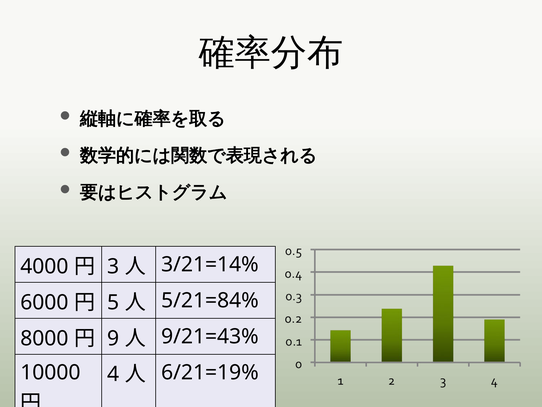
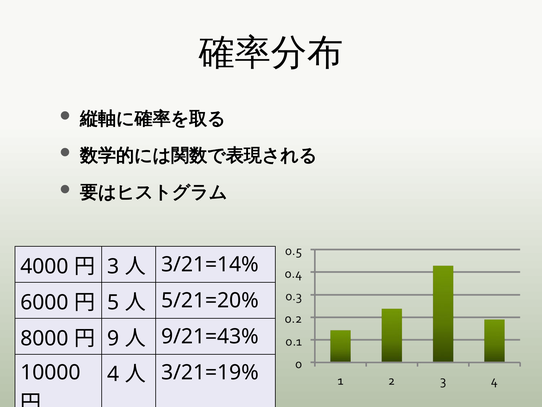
5/21=84%: 5/21=84% -> 5/21=20% (210, 300)
6/21=19%: 6/21=19% -> 3/21=19% (210, 372)
